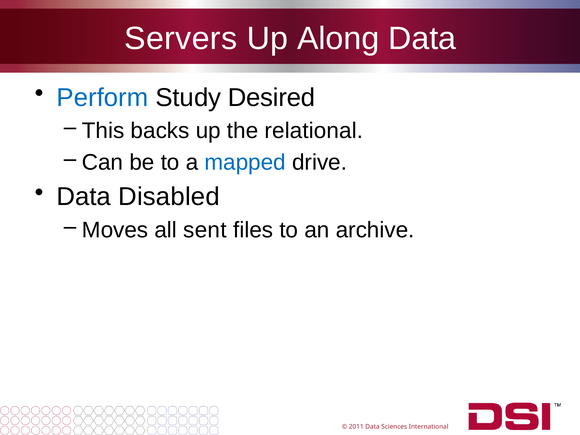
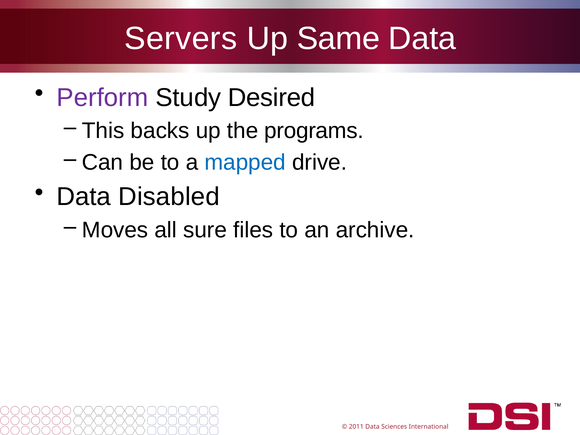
Along: Along -> Same (338, 38)
Perform colour: blue -> purple (102, 98)
relational: relational -> programs (314, 131)
sent: sent -> sure (205, 230)
